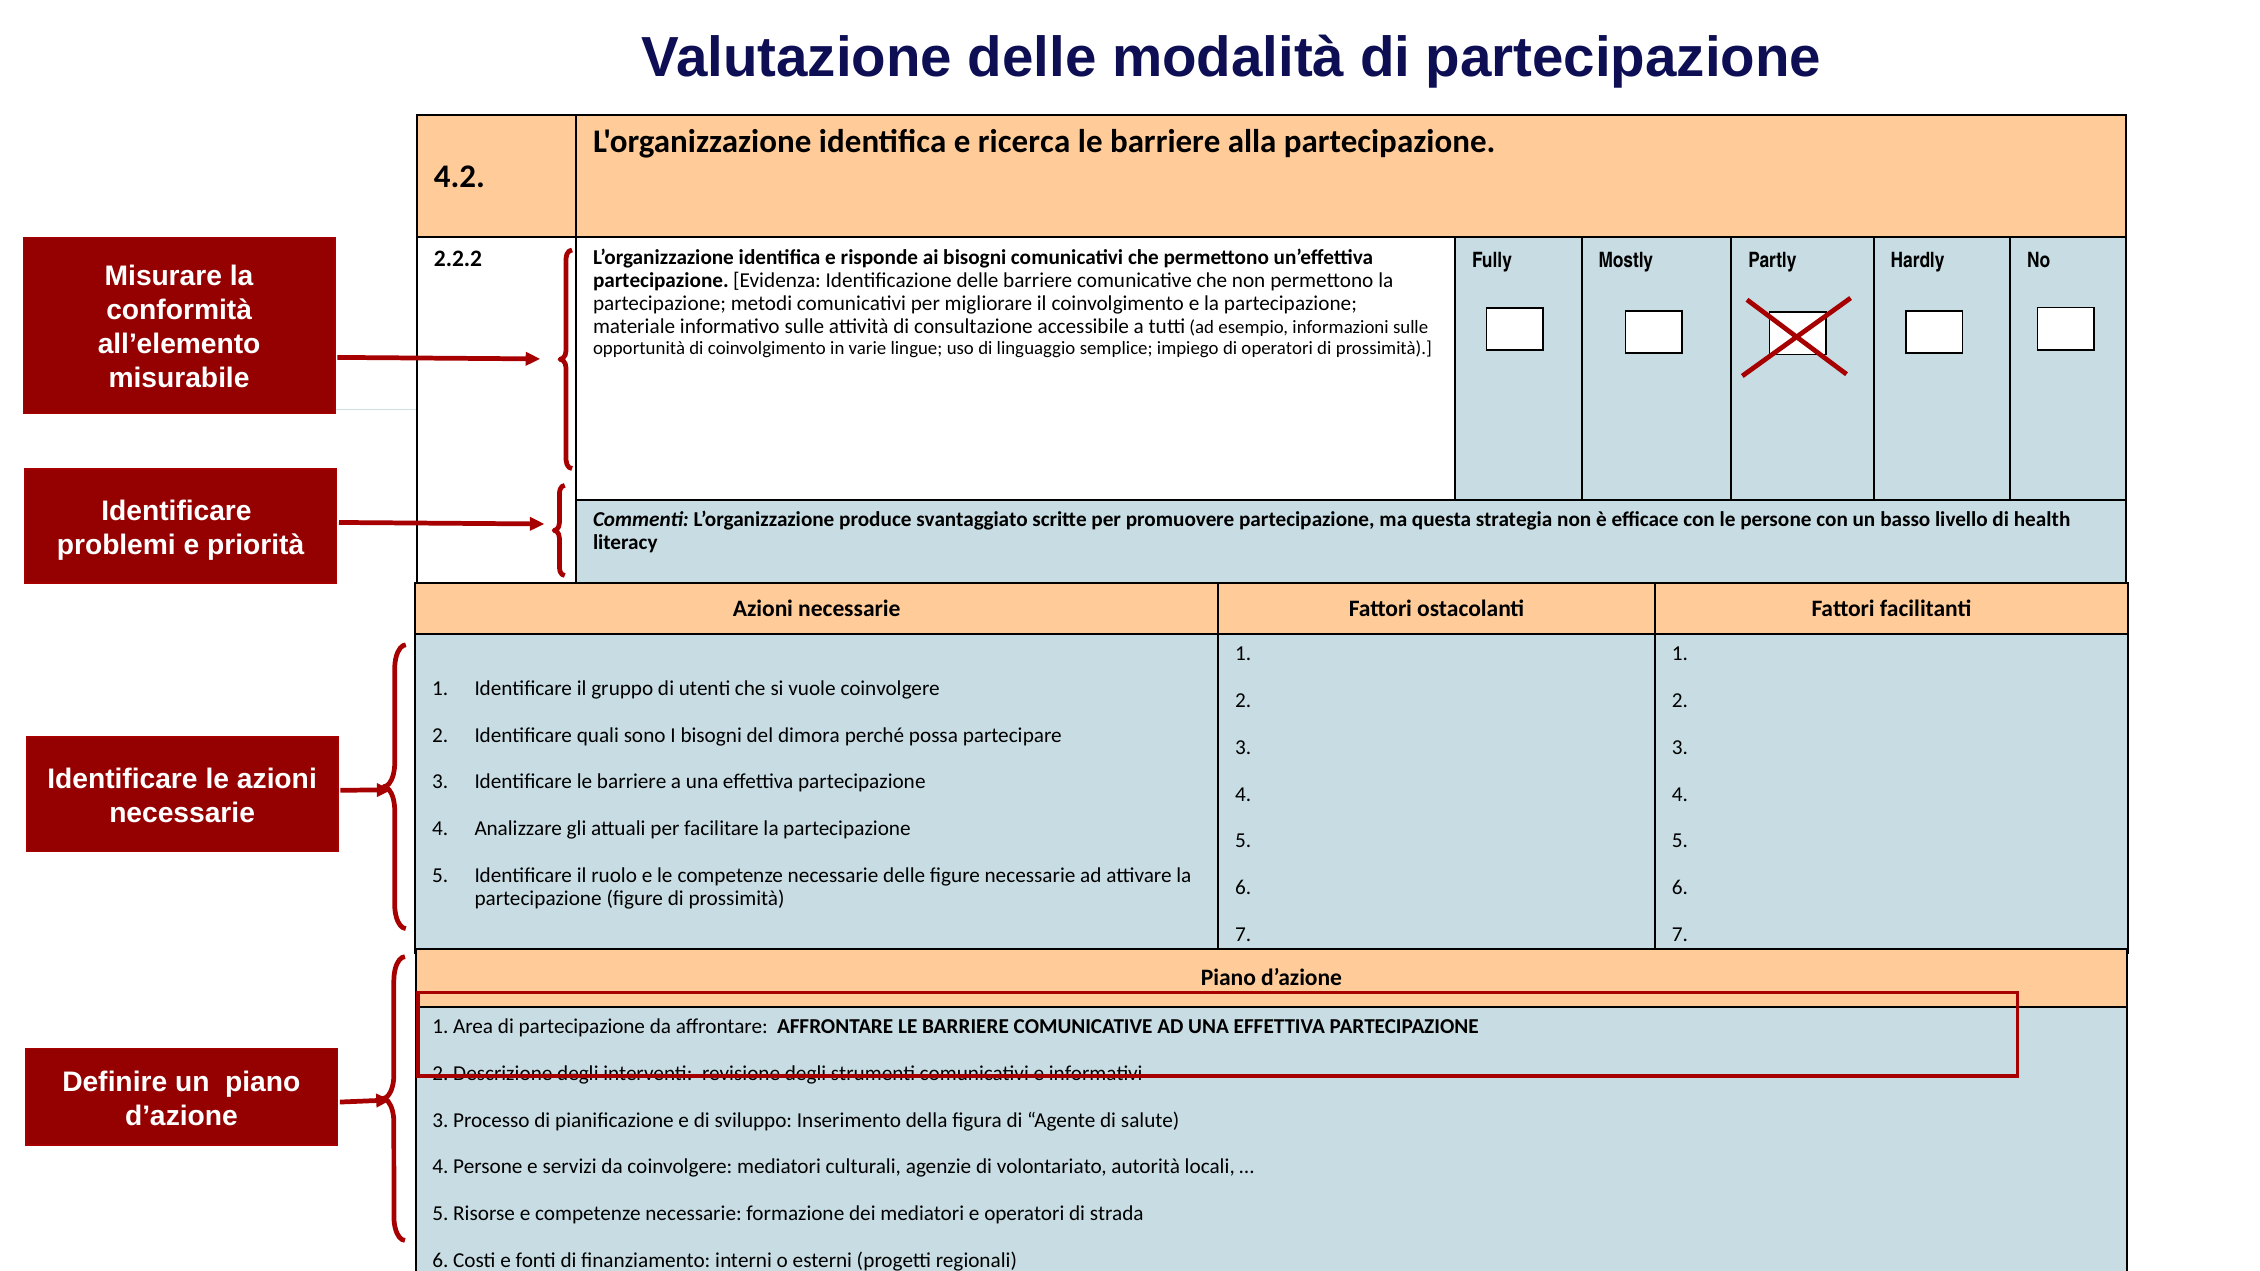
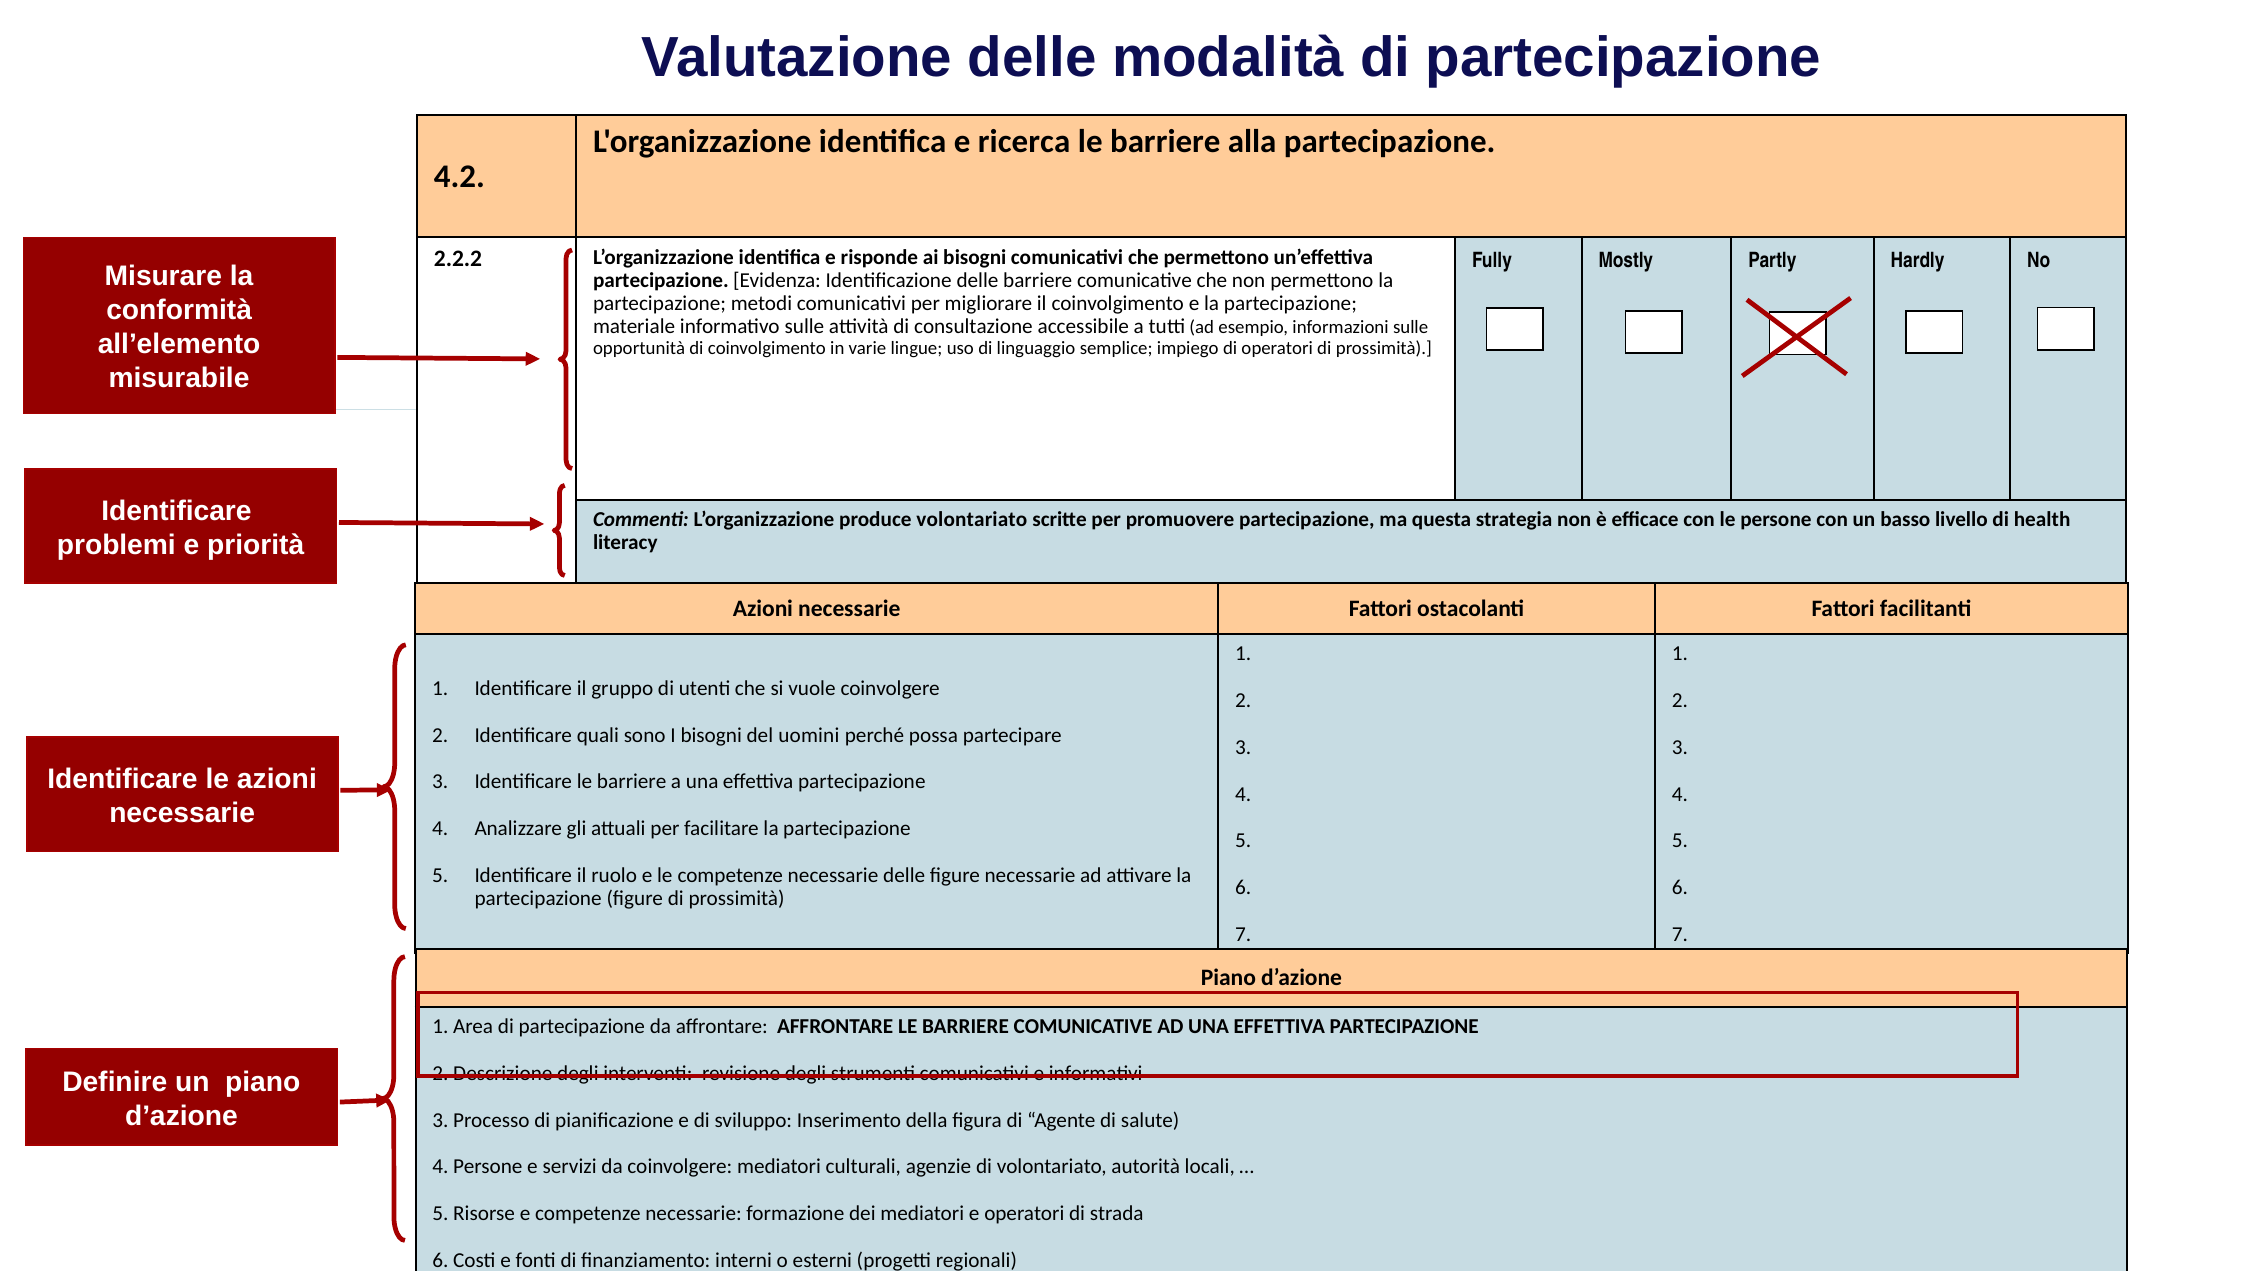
produce svantaggiato: svantaggiato -> volontariato (972, 520)
dimora: dimora -> uomini (809, 735)
